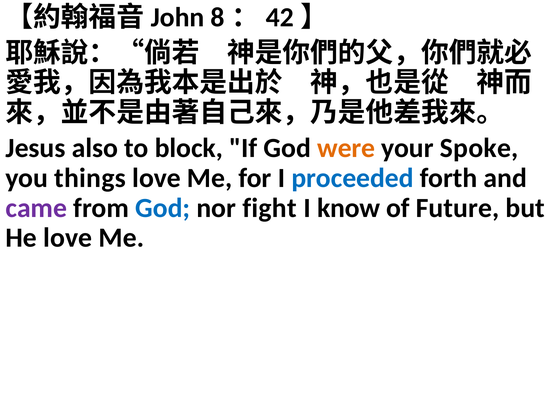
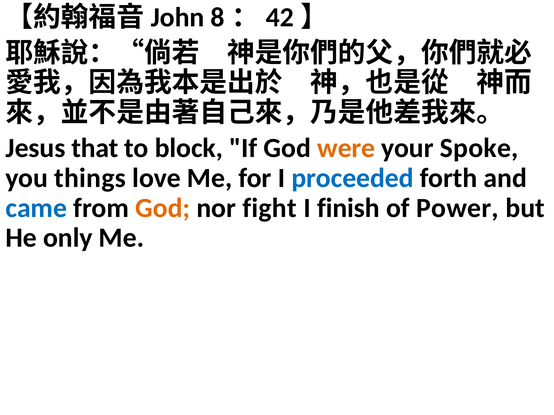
also: also -> that (95, 148)
came colour: purple -> blue (36, 208)
God colour: blue -> orange (163, 208)
know: know -> finish (348, 208)
Future: Future -> Power (457, 208)
He love: love -> only (68, 238)
